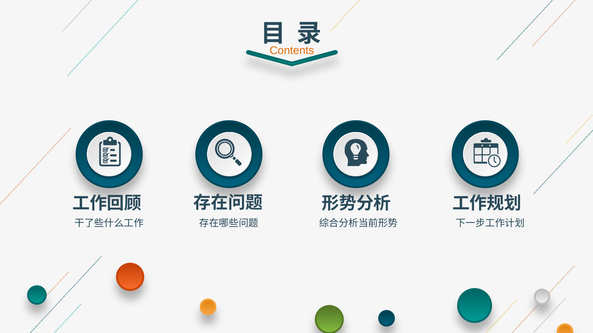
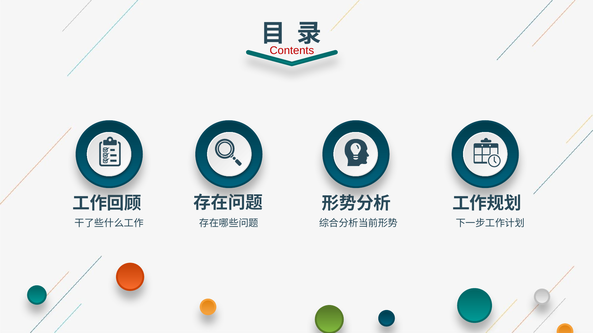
Contents colour: orange -> red (292, 51)
